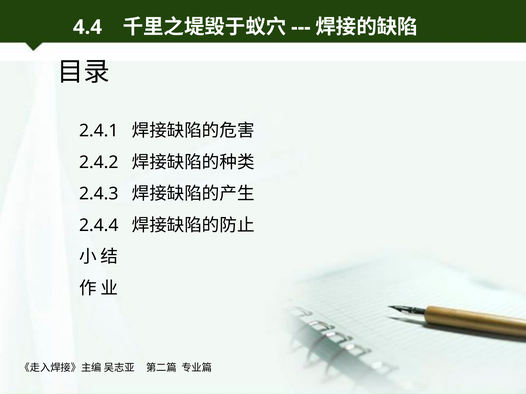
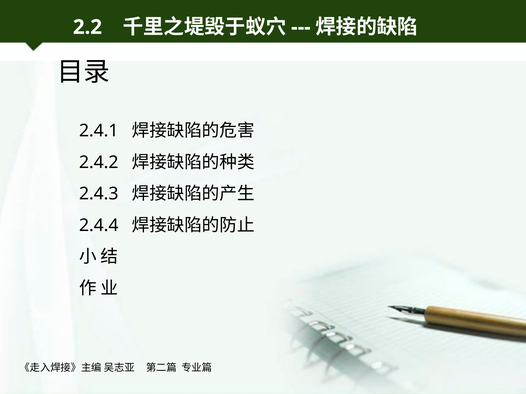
4.4: 4.4 -> 2.2 (87, 27)
